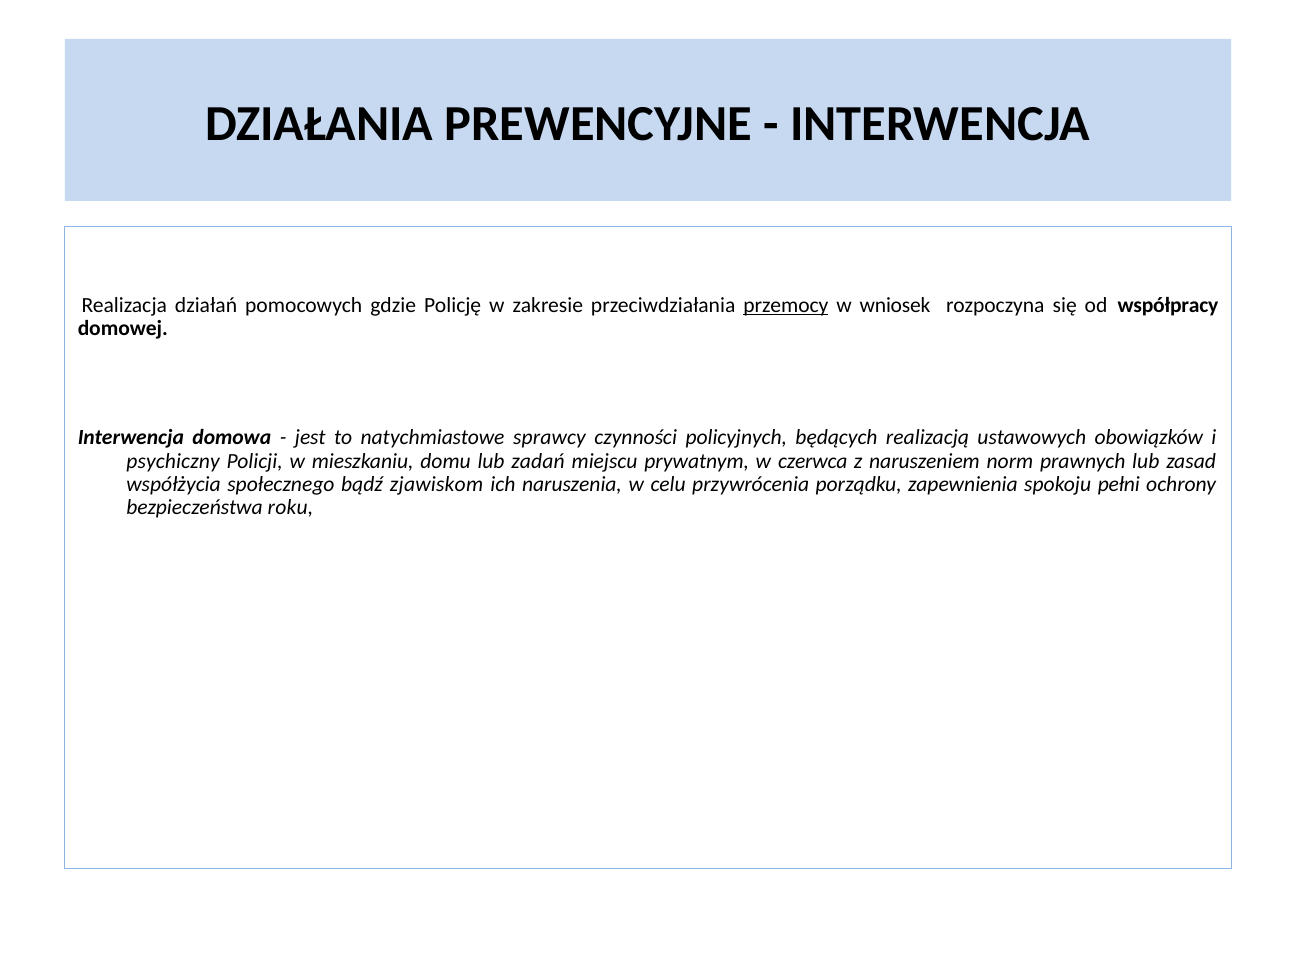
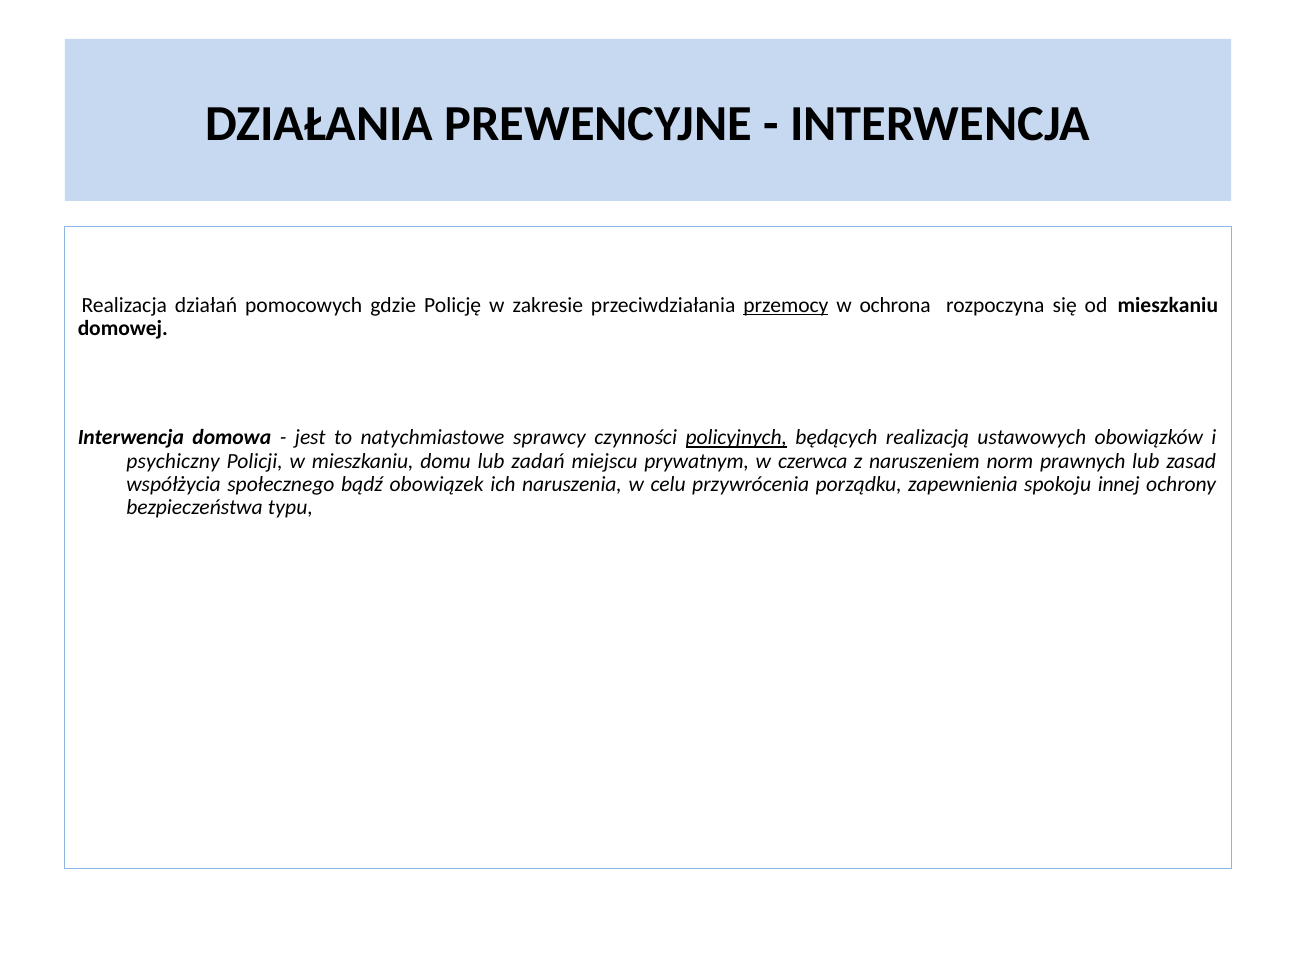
wniosek: wniosek -> ochrona (895, 306)
od współpracy: współpracy -> mieszkaniu (1168, 306)
policyjnych underline: none -> present (736, 438)
zjawiskom: zjawiskom -> obowiązek (437, 484)
pełni: pełni -> innej (1119, 484)
roku: roku -> typu (290, 508)
